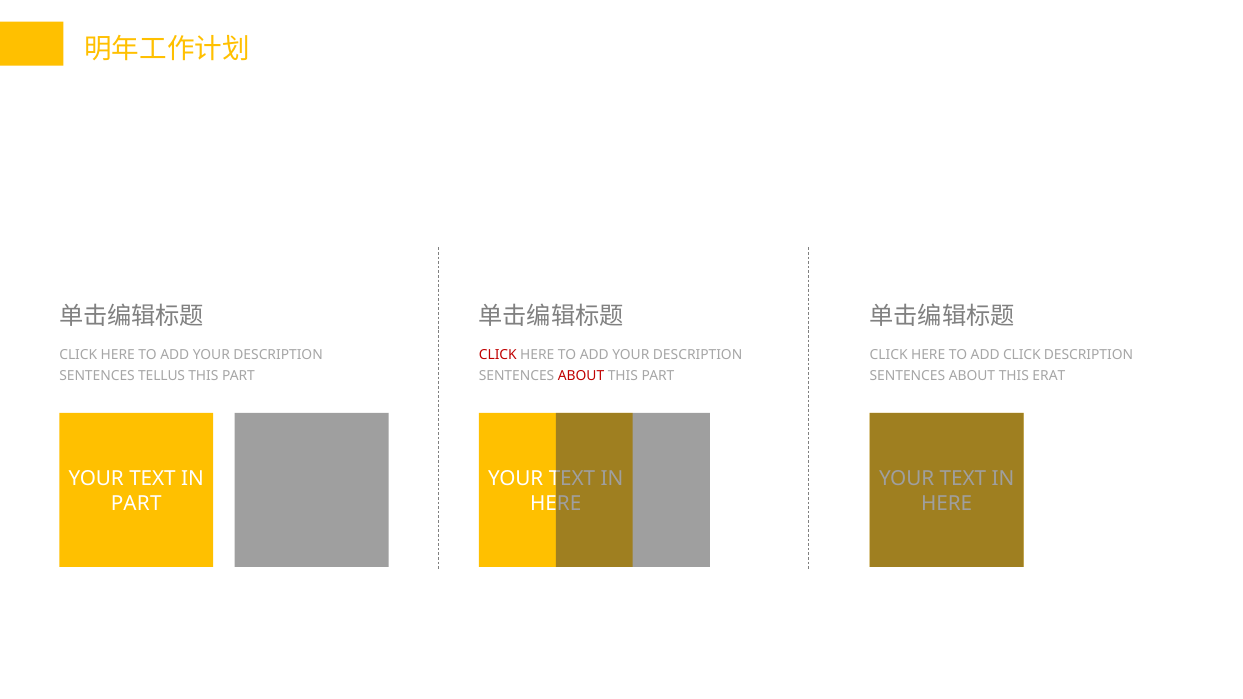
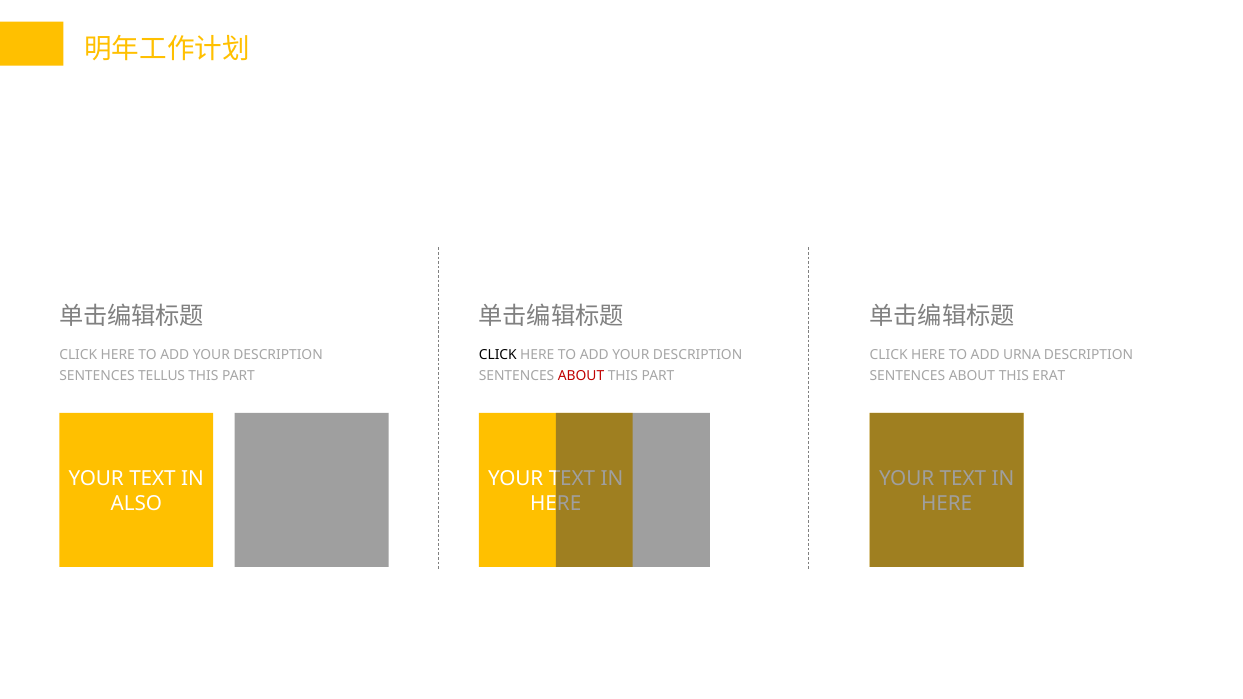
CLICK colour: red -> black (498, 355)
ADD CLICK: CLICK -> URNA (1022, 355)
PART: PART -> ALSO (136, 504)
